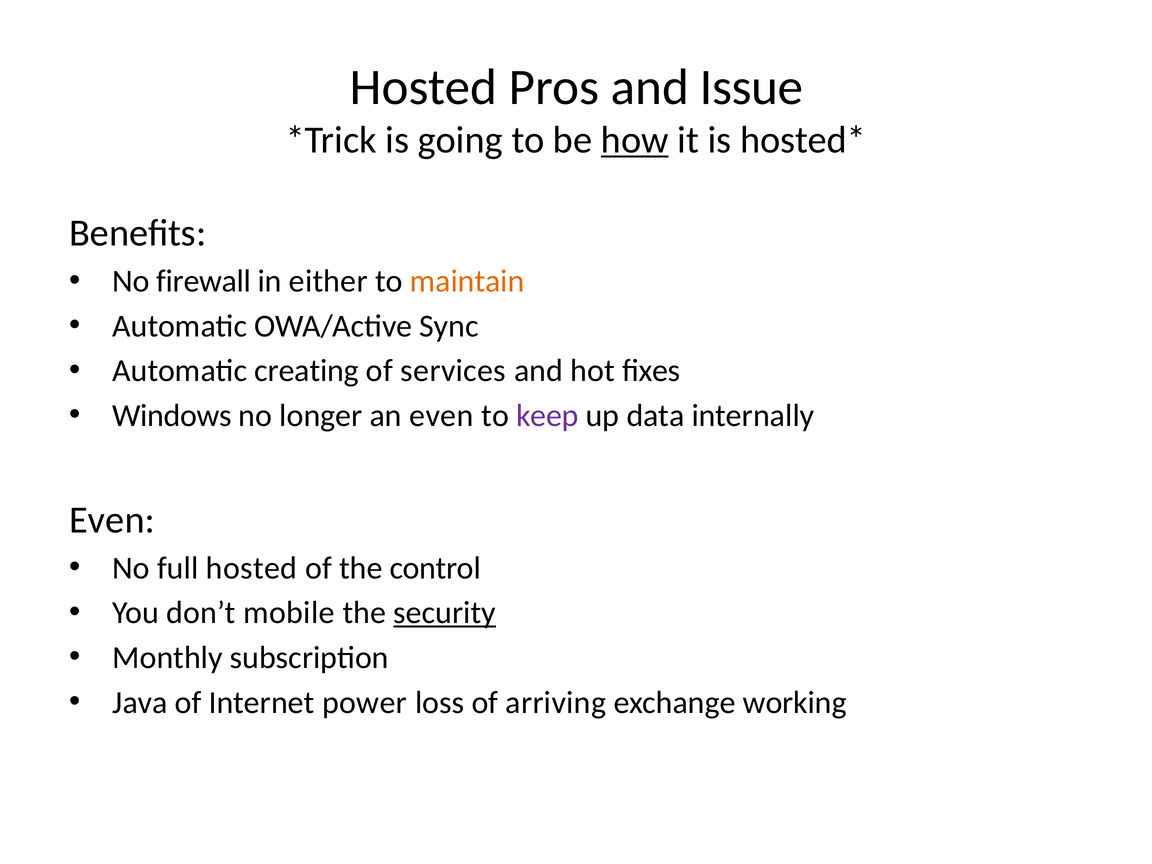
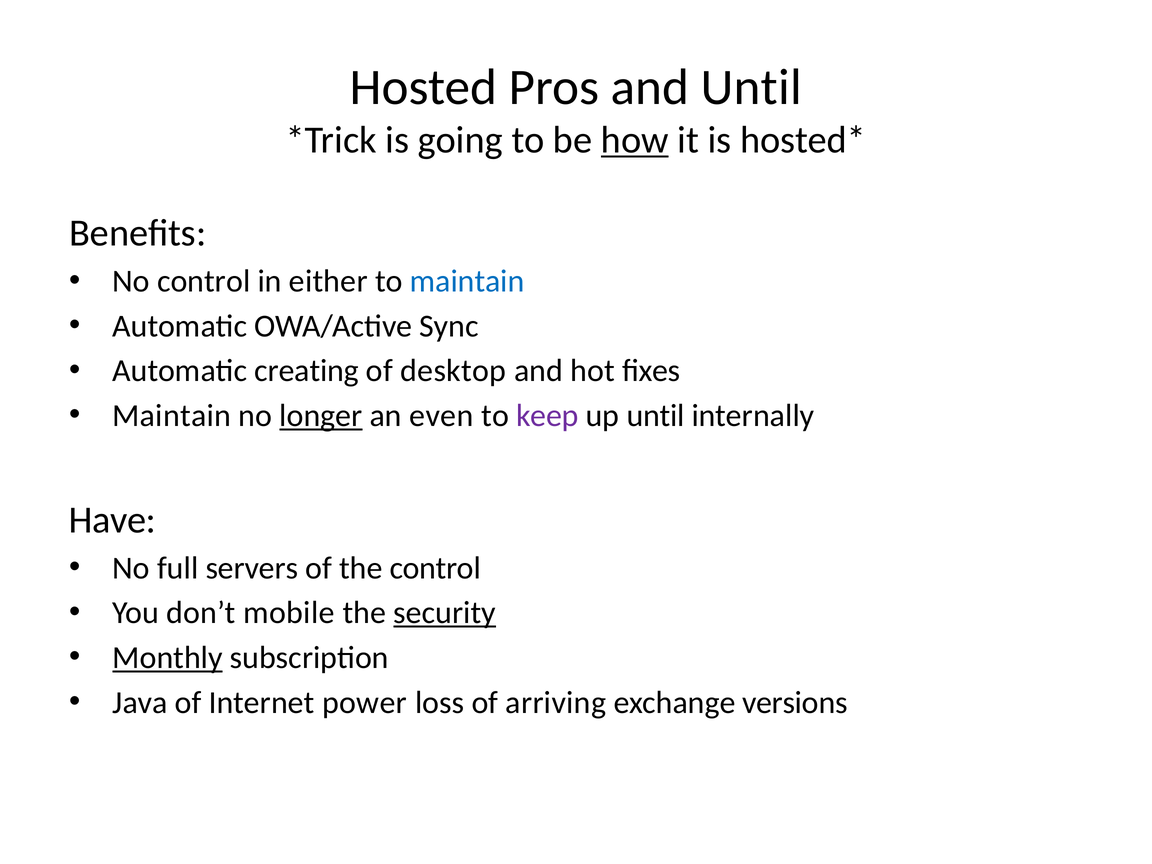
and Issue: Issue -> Until (751, 87)
No firewall: firewall -> control (204, 281)
maintain colour: orange -> blue (467, 281)
services: services -> desktop (453, 371)
Windows: Windows -> Maintain (172, 416)
longer underline: none -> present (321, 416)
up data: data -> until (656, 416)
Even: Even -> Have (112, 520)
full hosted: hosted -> servers (252, 568)
Monthly underline: none -> present (167, 658)
working: working -> versions (795, 702)
